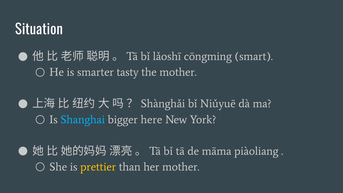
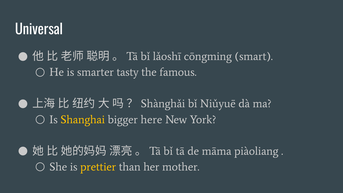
Situation: Situation -> Universal (39, 30)
the mother: mother -> famous (178, 72)
Shanghai colour: light blue -> yellow (83, 119)
